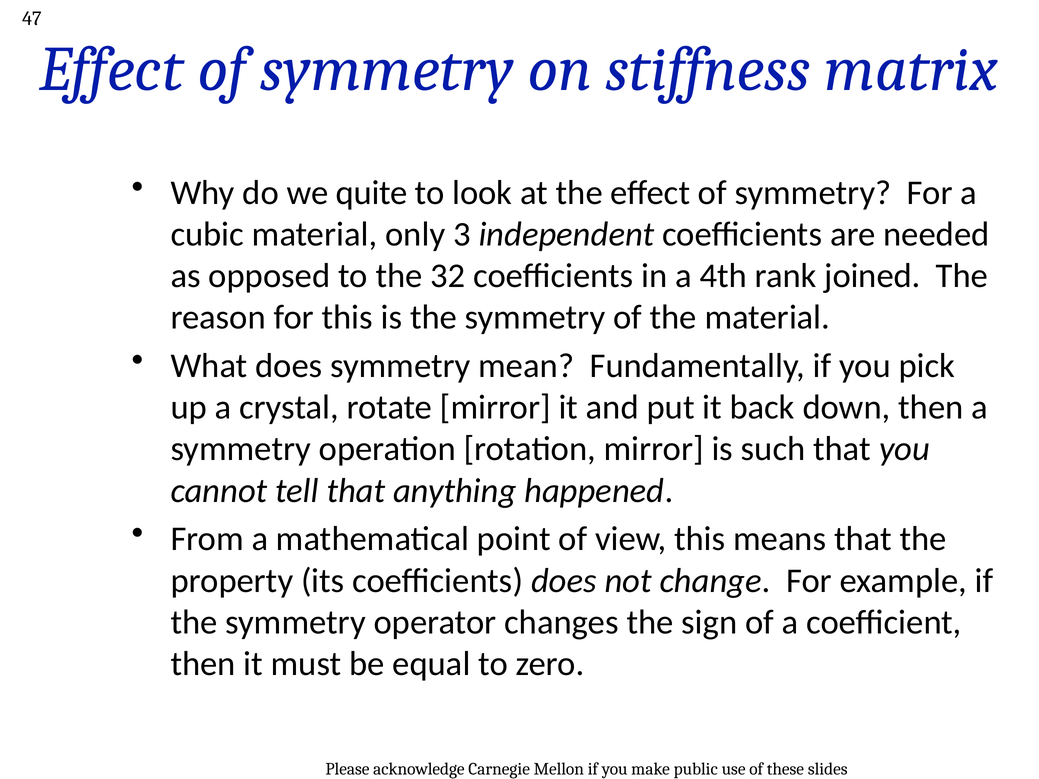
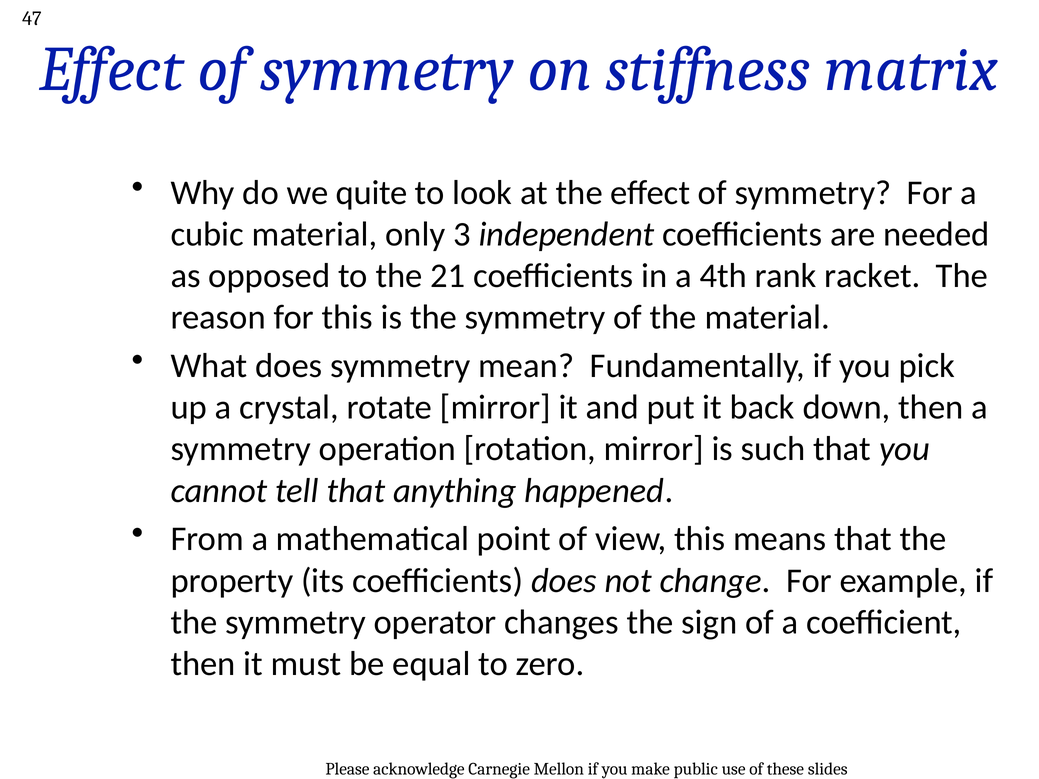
32: 32 -> 21 (448, 276)
joined: joined -> racket (872, 276)
